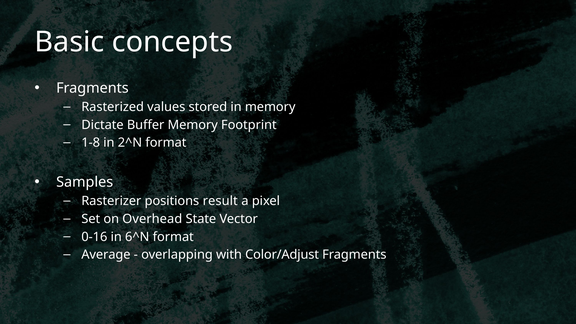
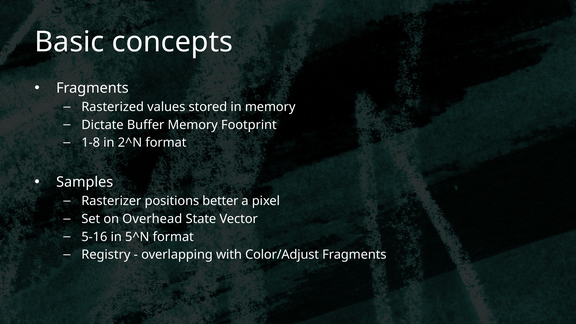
result: result -> better (220, 201)
0-16: 0-16 -> 5-16 (94, 237)
6^N: 6^N -> 5^N (137, 237)
Average: Average -> Registry (106, 255)
